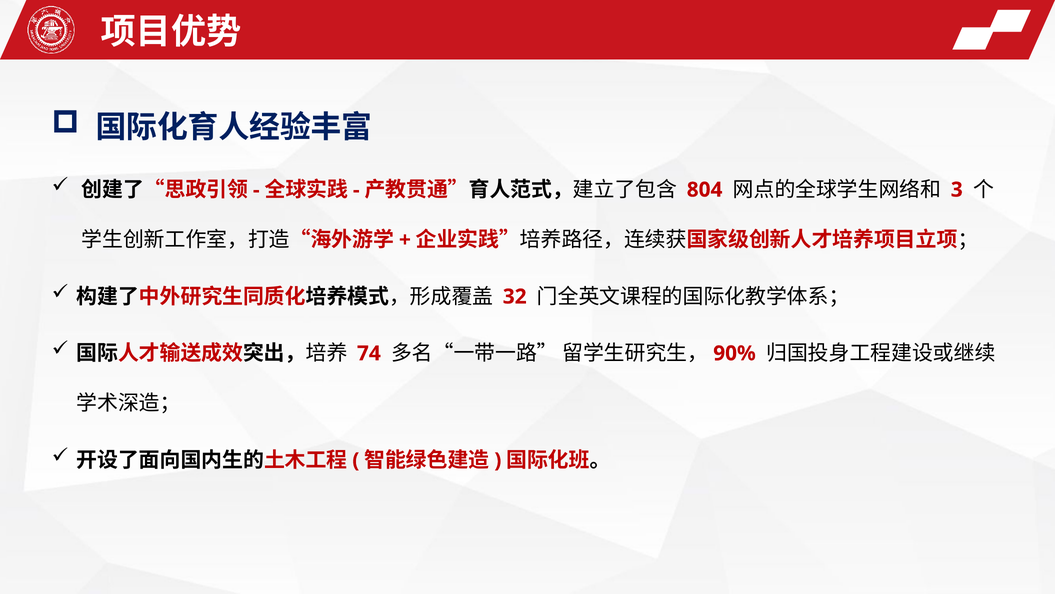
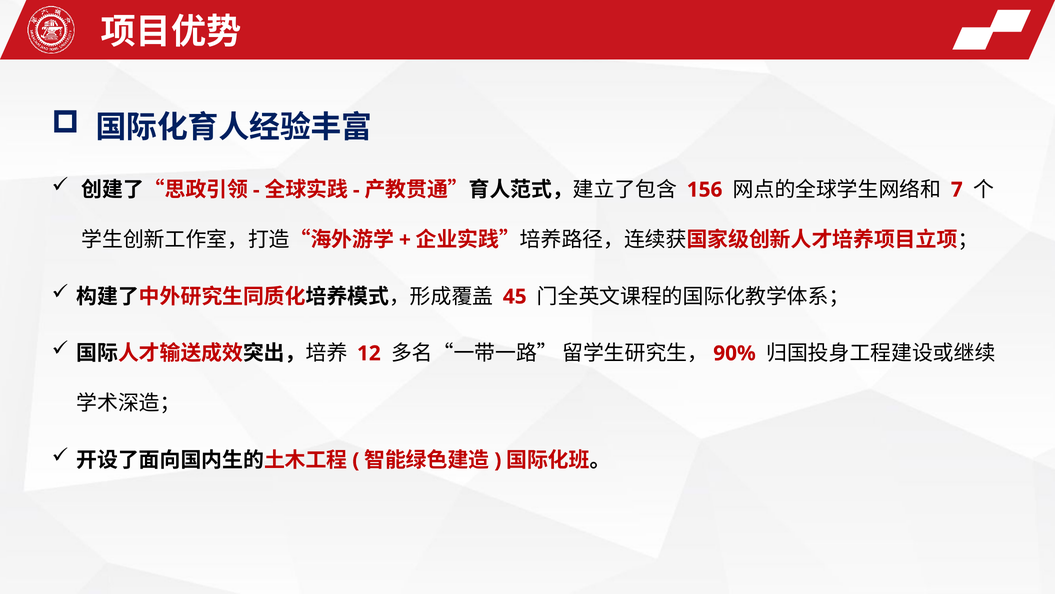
804: 804 -> 156 (705, 190)
3: 3 -> 7 (957, 190)
32: 32 -> 45 (515, 296)
74: 74 -> 12 (369, 353)
